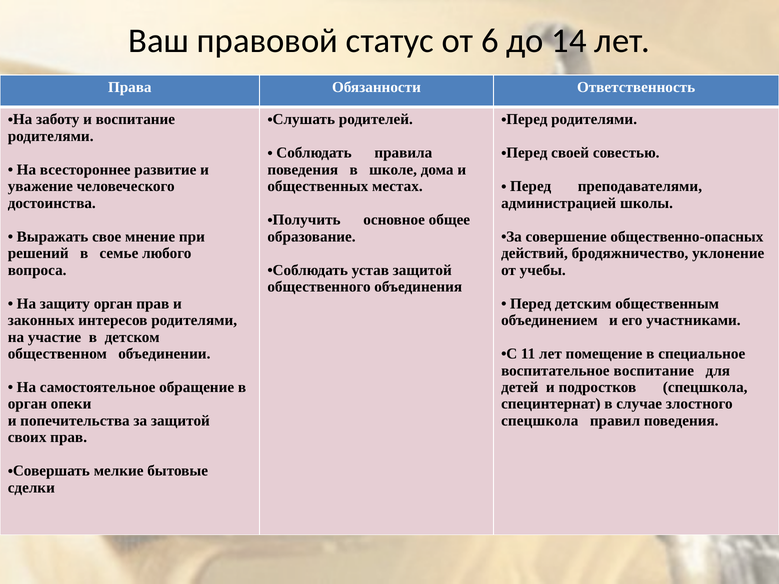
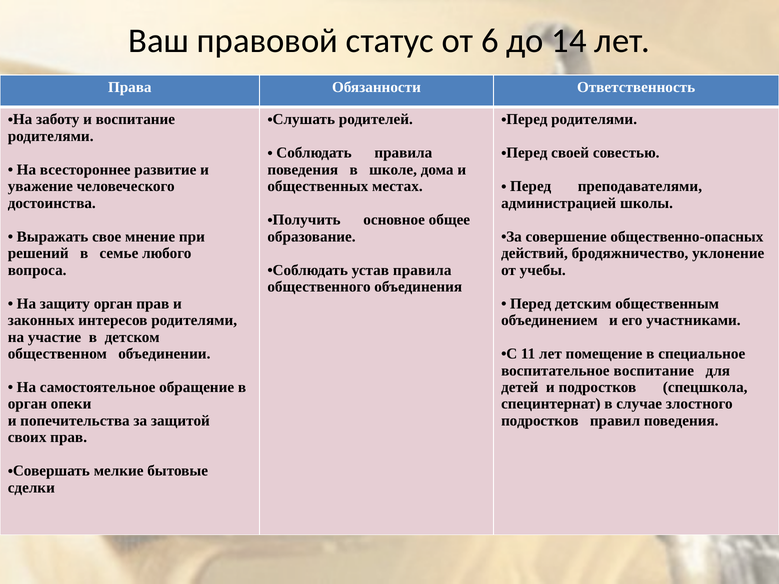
устав защитой: защитой -> правила (422, 270)
спецшкола: спецшкола -> подростков (540, 421)
